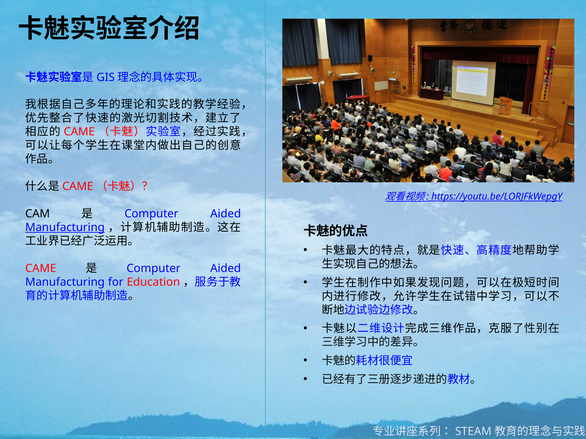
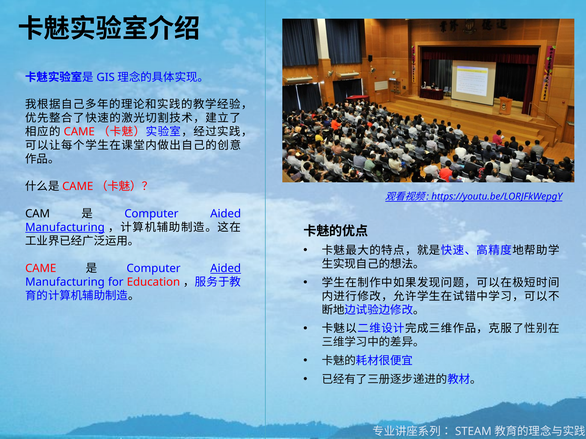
Aided underline: none -> present (226, 269)
